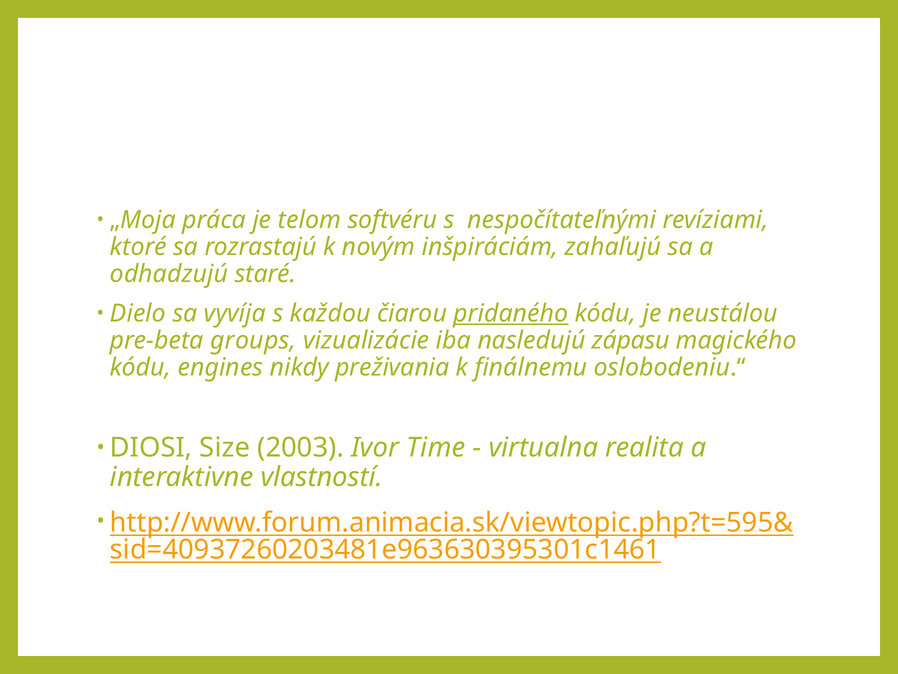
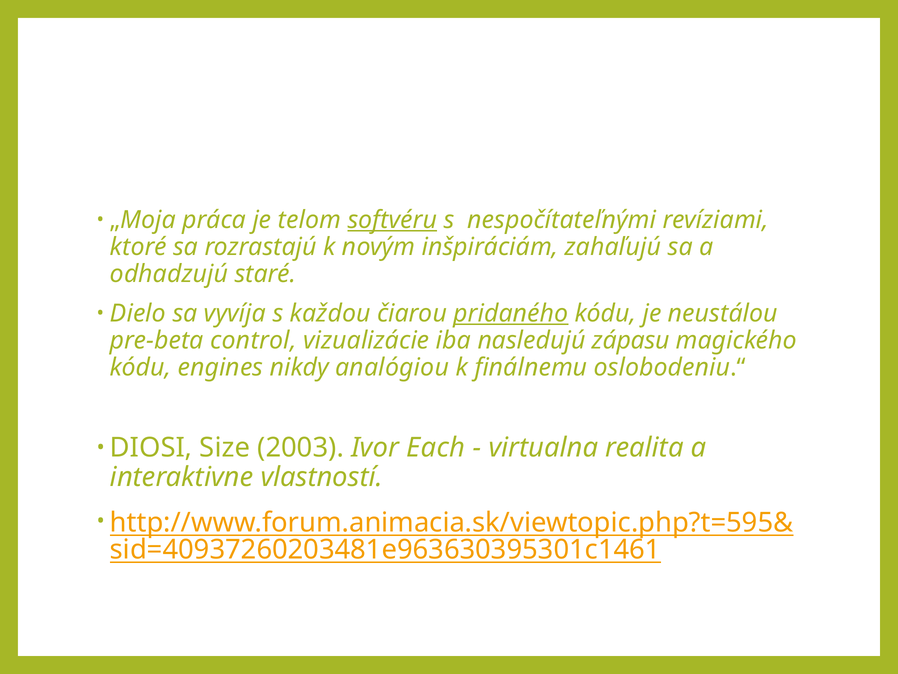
softvéru underline: none -> present (392, 220)
groups: groups -> control (253, 340)
preživania: preživania -> analógiou (392, 367)
Time: Time -> Each (436, 447)
